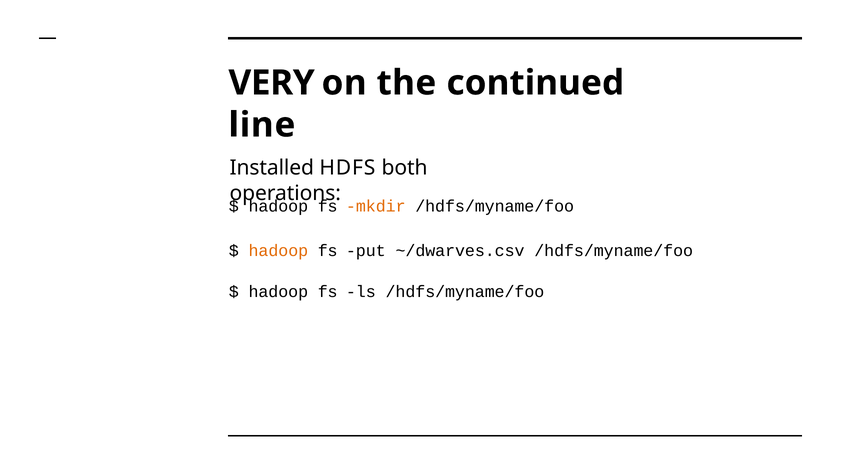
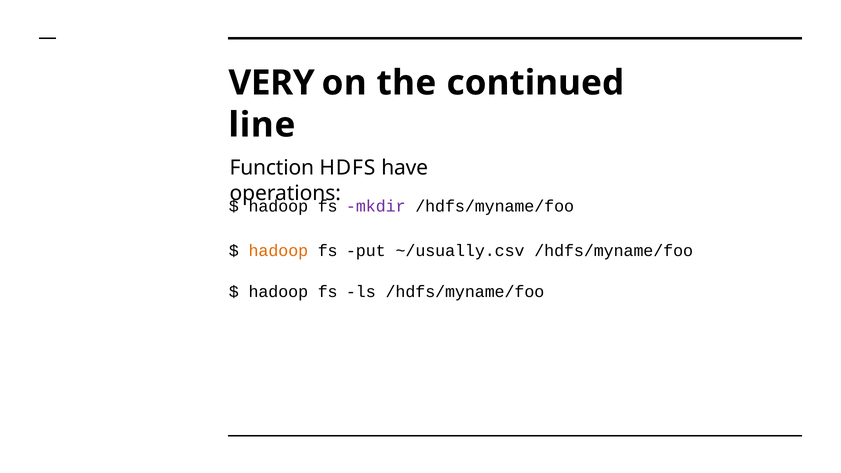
Installed: Installed -> Function (272, 168)
both: both -> have (405, 168)
mkdir colour: orange -> purple (376, 206)
~/dwarves.csv: ~/dwarves.csv -> ~/usually.csv (460, 251)
